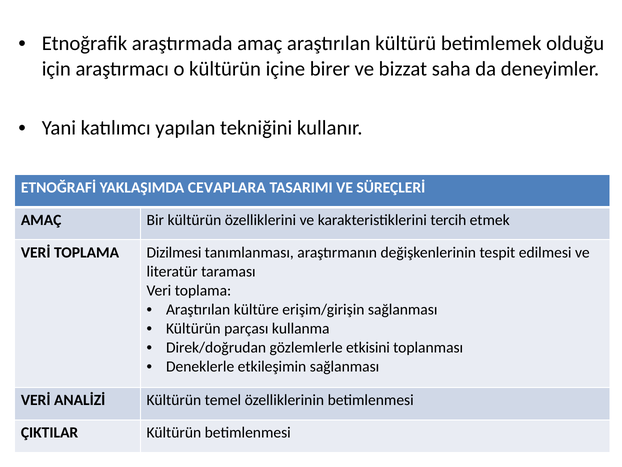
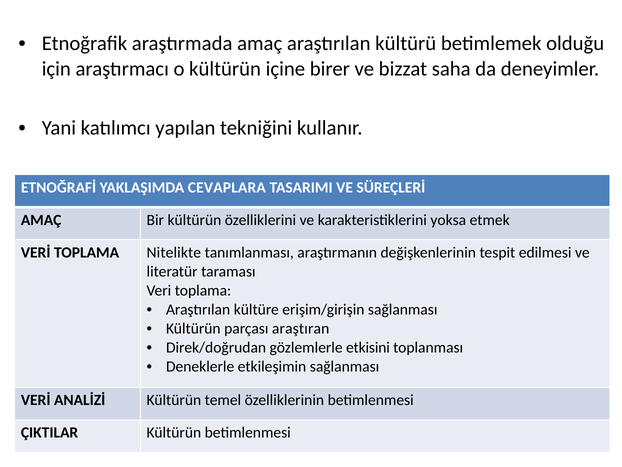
tercih: tercih -> yoksa (448, 220)
Dizilmesi: Dizilmesi -> Nitelikte (174, 252)
kullanma: kullanma -> araştıran (301, 328)
